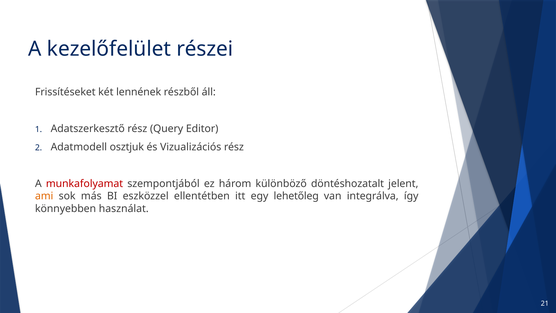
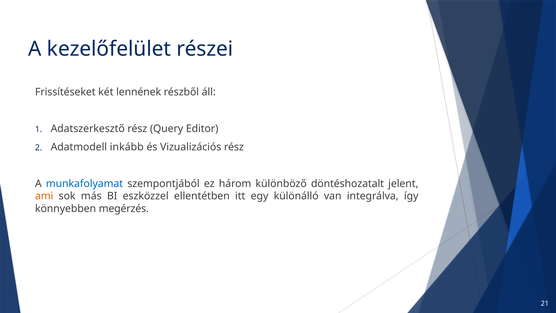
osztjuk: osztjuk -> inkább (127, 147)
munkafolyamat colour: red -> blue (84, 184)
lehetőleg: lehetőleg -> különálló (296, 196)
használat: használat -> megérzés (124, 209)
